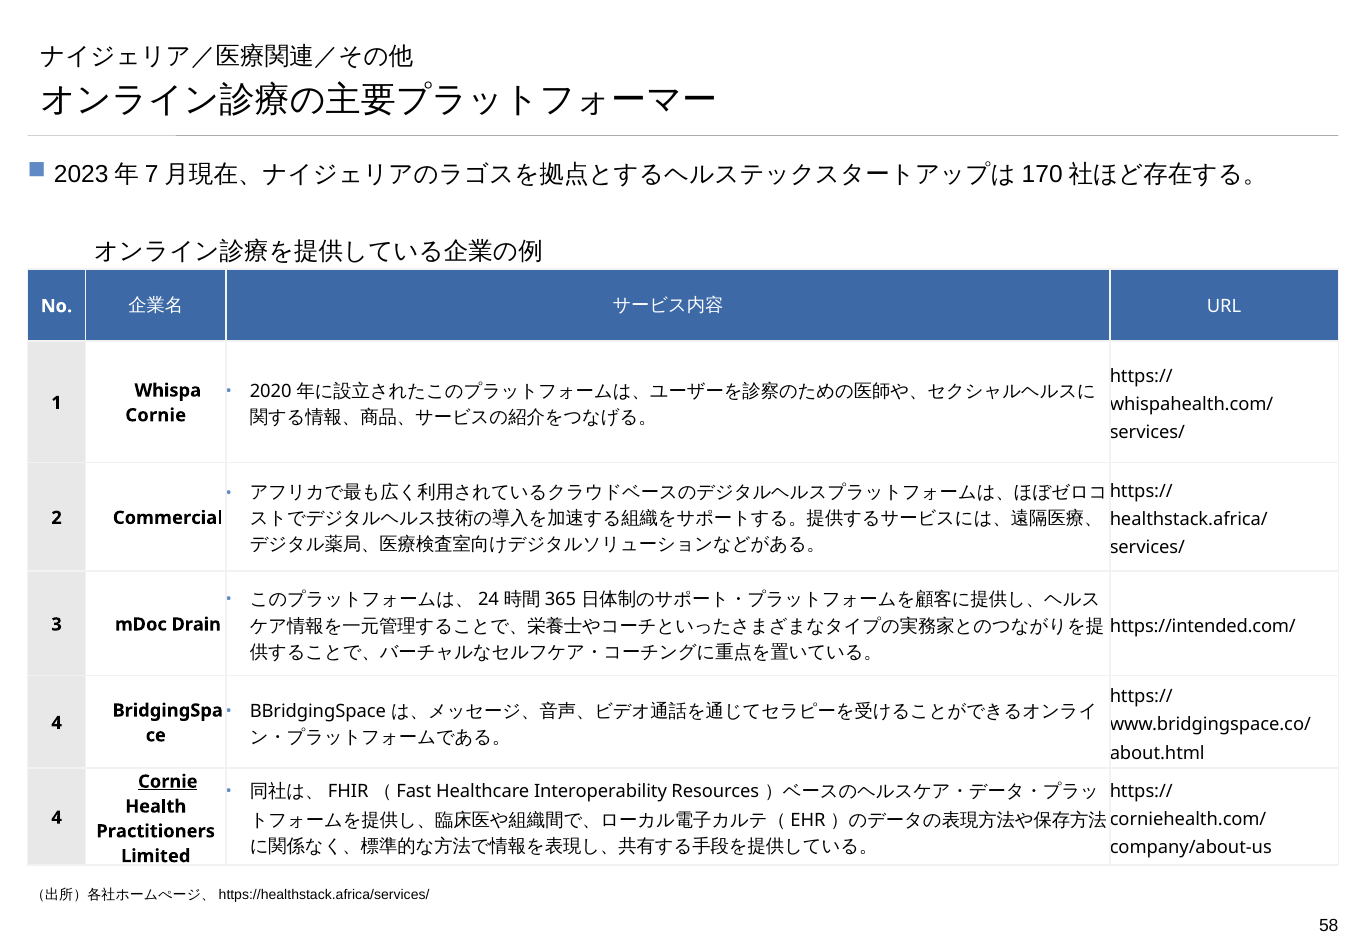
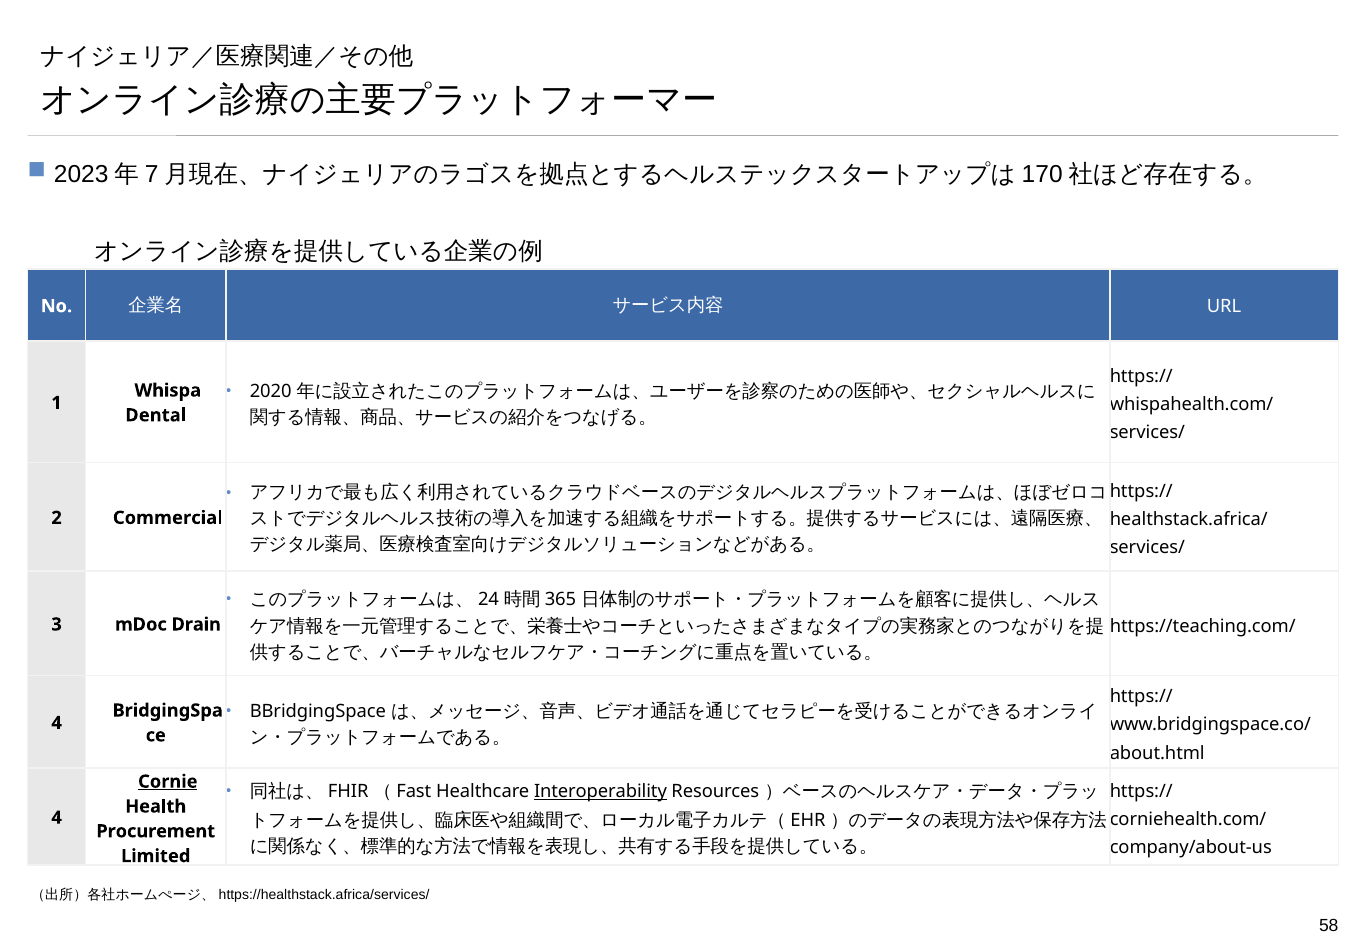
Cornie: Cornie -> Dental (156, 415)
https://intended.com/: https://intended.com/ -> https://teaching.com/ (1203, 626)
Interoperability underline: none -> present (600, 791)
Practitioners: Practitioners -> Procurement (156, 831)
